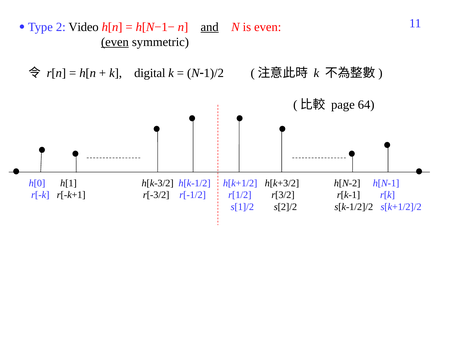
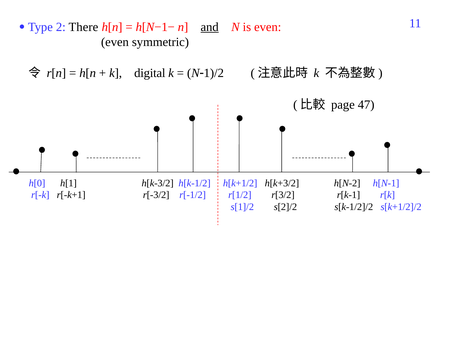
Video: Video -> There (83, 27)
even underline: present -> none (115, 42)
64: 64 -> 47 (366, 105)
